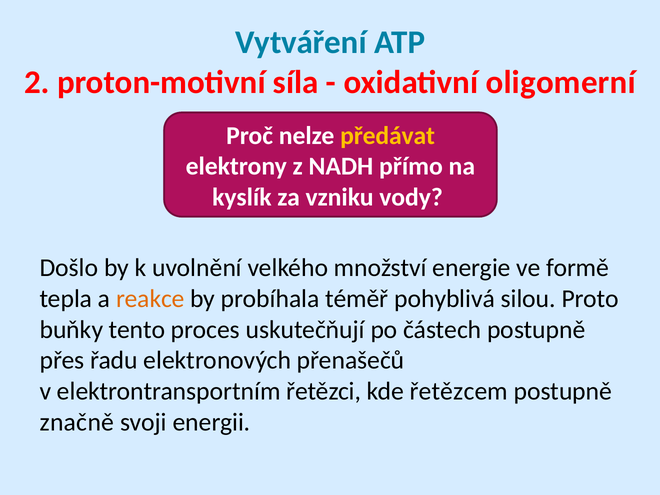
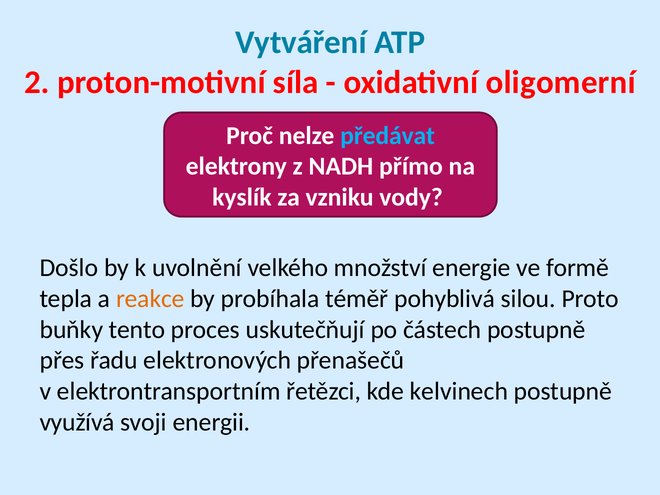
předávat colour: yellow -> light blue (388, 136)
řetězcem: řetězcem -> kelvinech (459, 391)
značně: značně -> využívá (77, 422)
